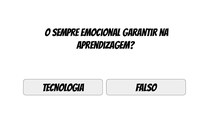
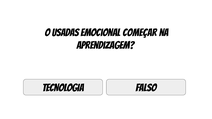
sempre: sempre -> usadas (65, 33)
garantir: garantir -> começar (140, 33)
